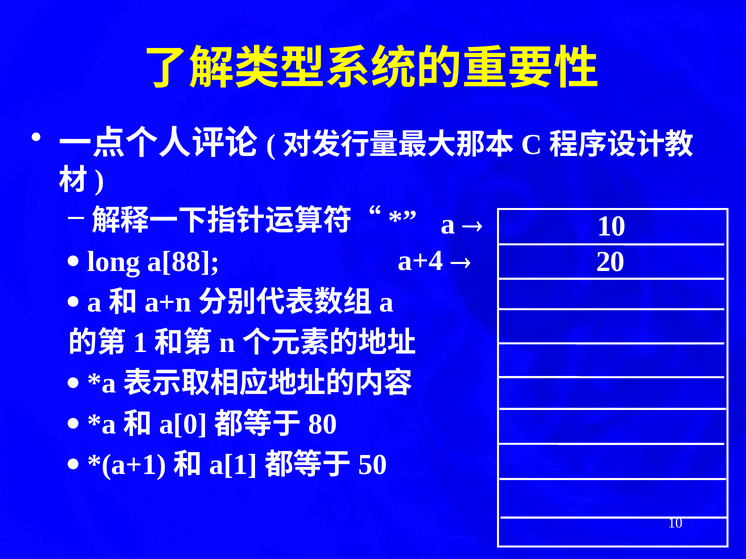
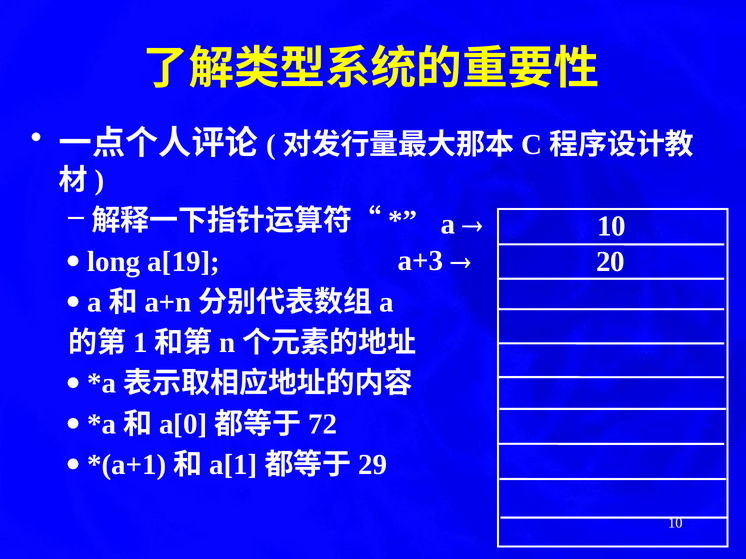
a+4: a+4 -> a+3 (421, 261)
a[88: a[88 -> a[19 (184, 262)
80: 80 -> 72 (323, 424)
50: 50 -> 29 (373, 465)
